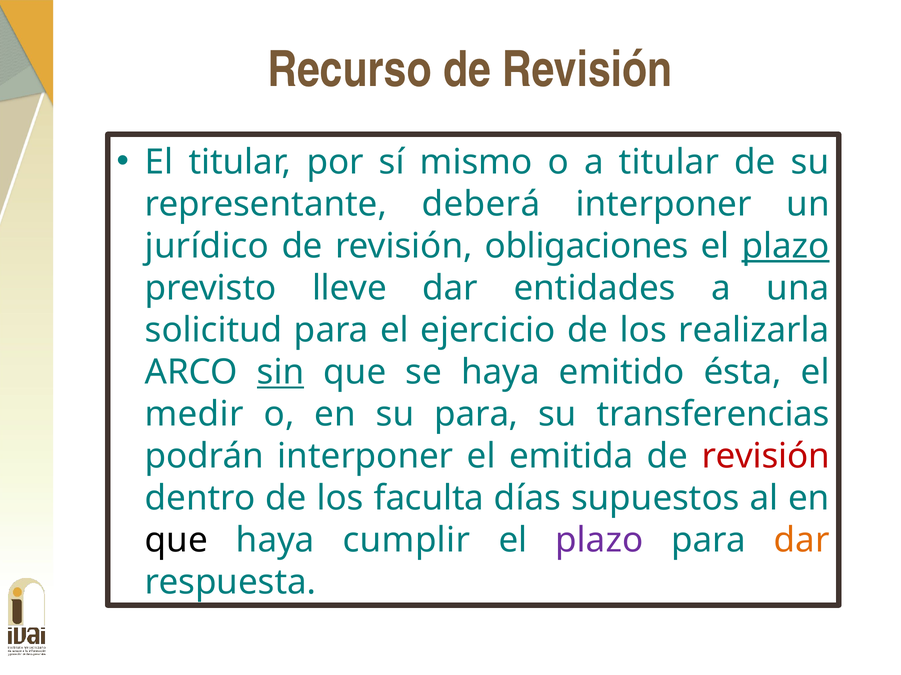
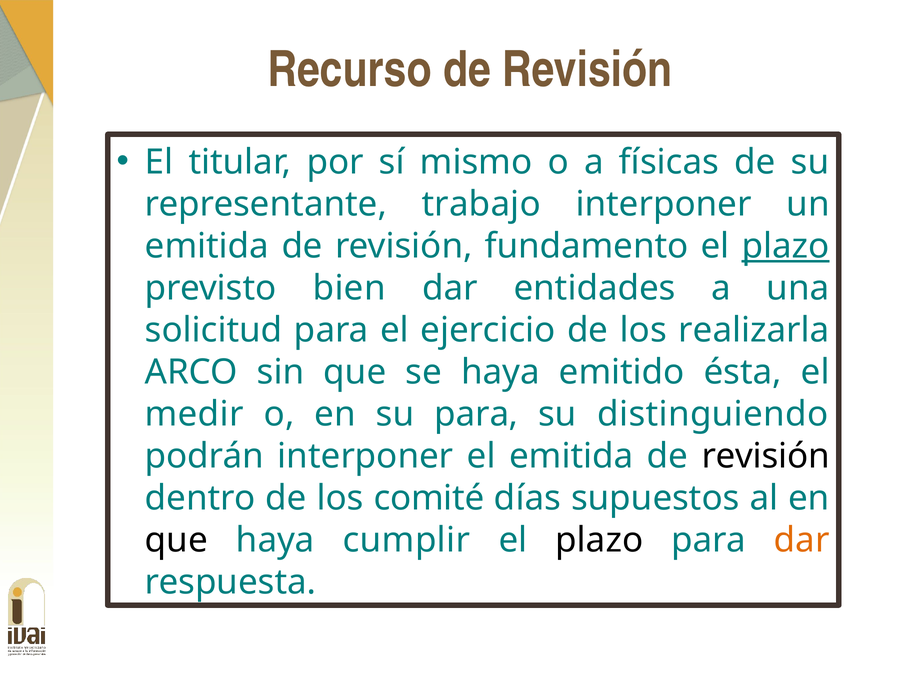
a titular: titular -> físicas (669, 162)
deberá: deberá -> trabajo (481, 204)
jurídico: jurídico -> emitida (207, 246)
obligaciones: obligaciones -> fundamento (587, 246)
lleve: lleve -> bien (349, 289)
sin underline: present -> none (281, 373)
transferencias: transferencias -> distinguiendo (713, 415)
revisión colour: red -> black (766, 457)
faculta: faculta -> comité (429, 499)
plazo colour: purple -> black (599, 541)
